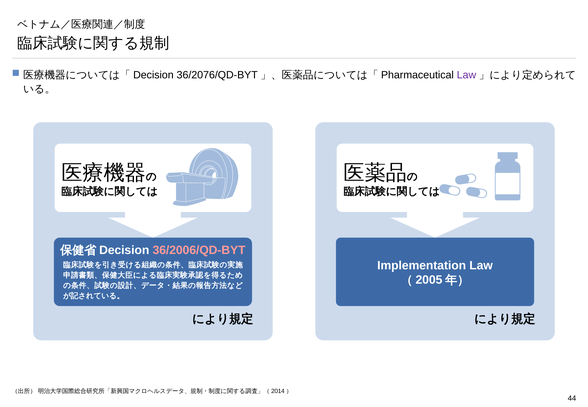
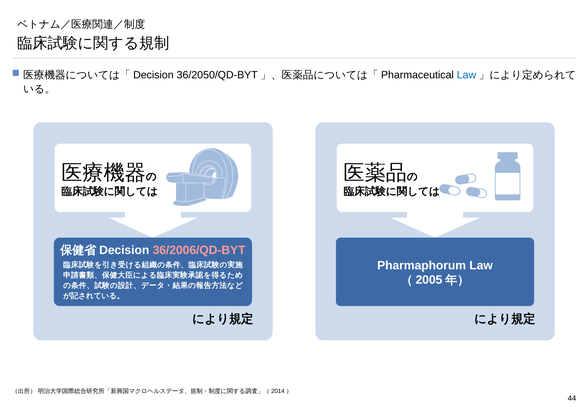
36/2076/QD-BYT: 36/2076/QD-BYT -> 36/2050/QD-BYT (217, 75)
Law colour: purple -> blue (466, 75)
Implementation: Implementation -> Pharmaphorum (422, 265)
